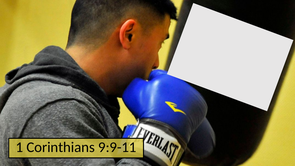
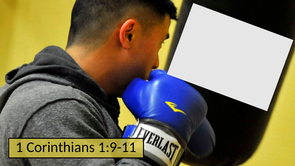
9:9-11: 9:9-11 -> 1:9-11 (117, 147)
